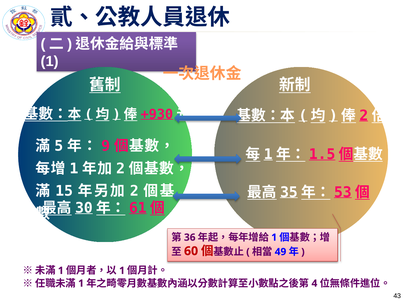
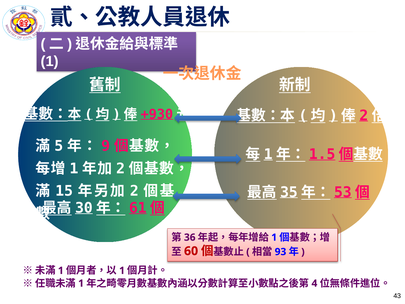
49: 49 -> 93 (280, 252)
